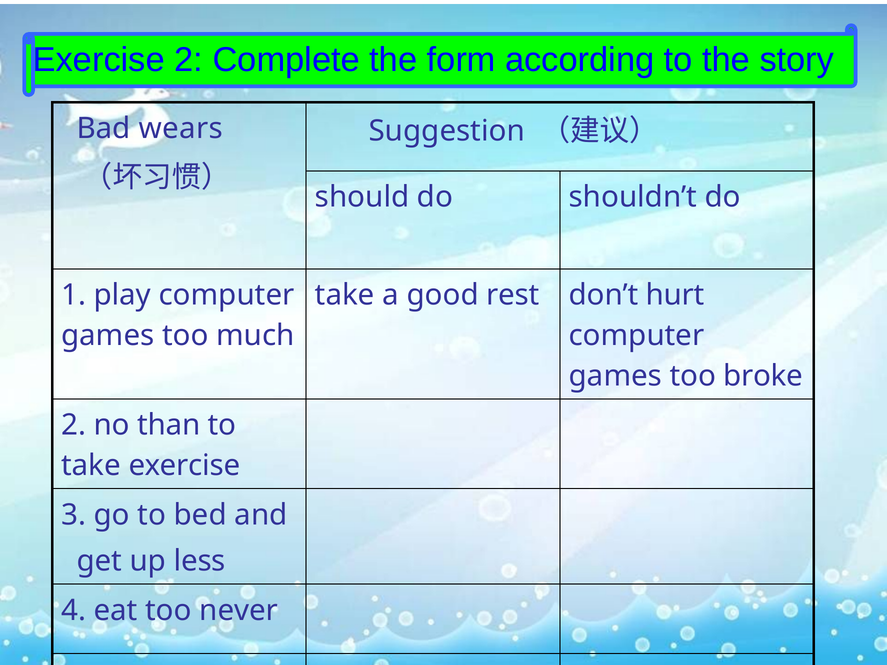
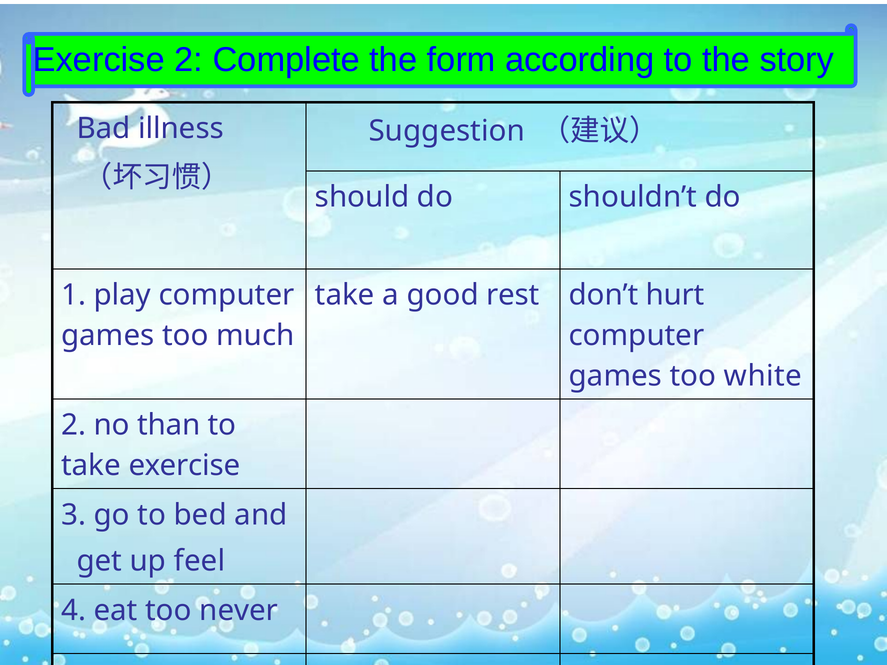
wears: wears -> illness (181, 128)
broke: broke -> white (763, 376)
less: less -> feel (200, 561)
